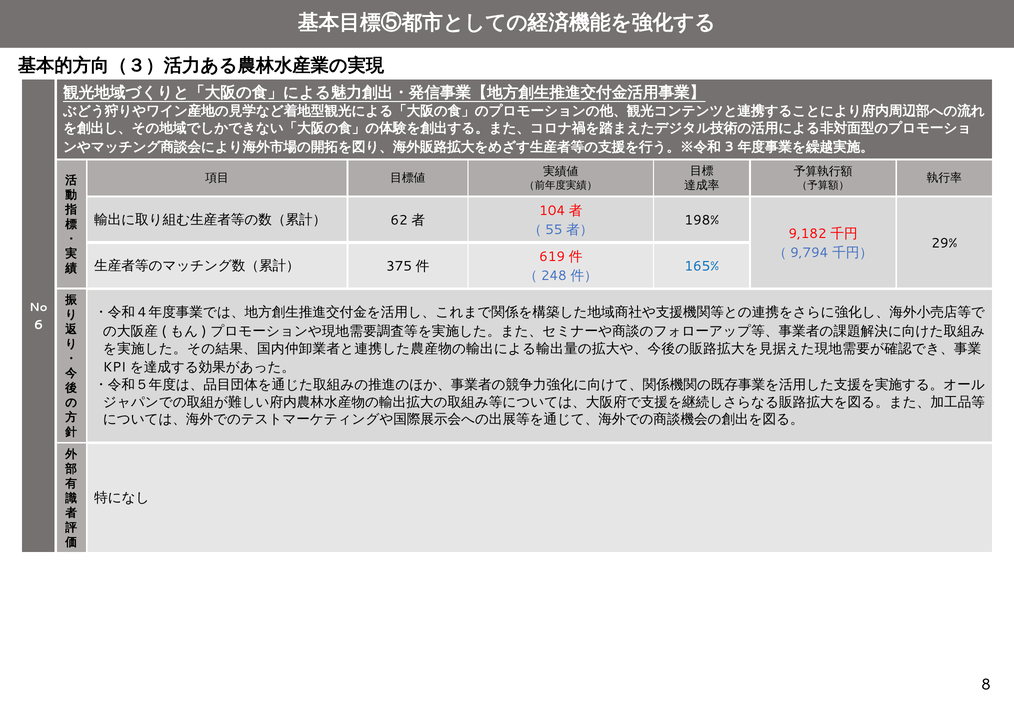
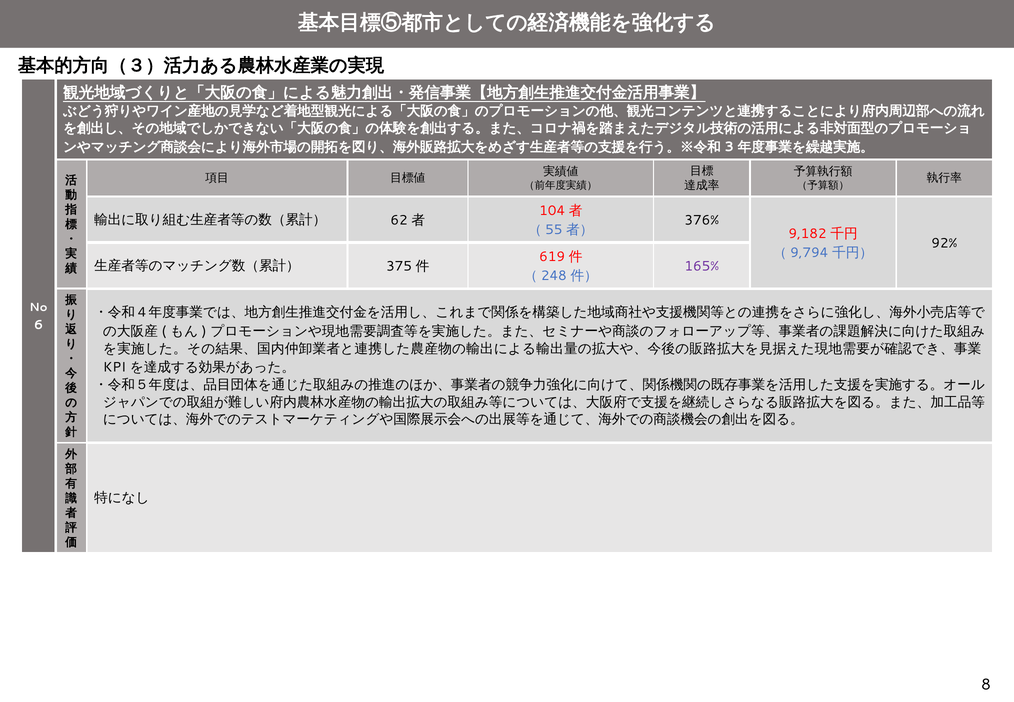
198%: 198% -> 376% (702, 220)
29%: 29% -> 92% (944, 243)
165% colour: blue -> purple (702, 266)
